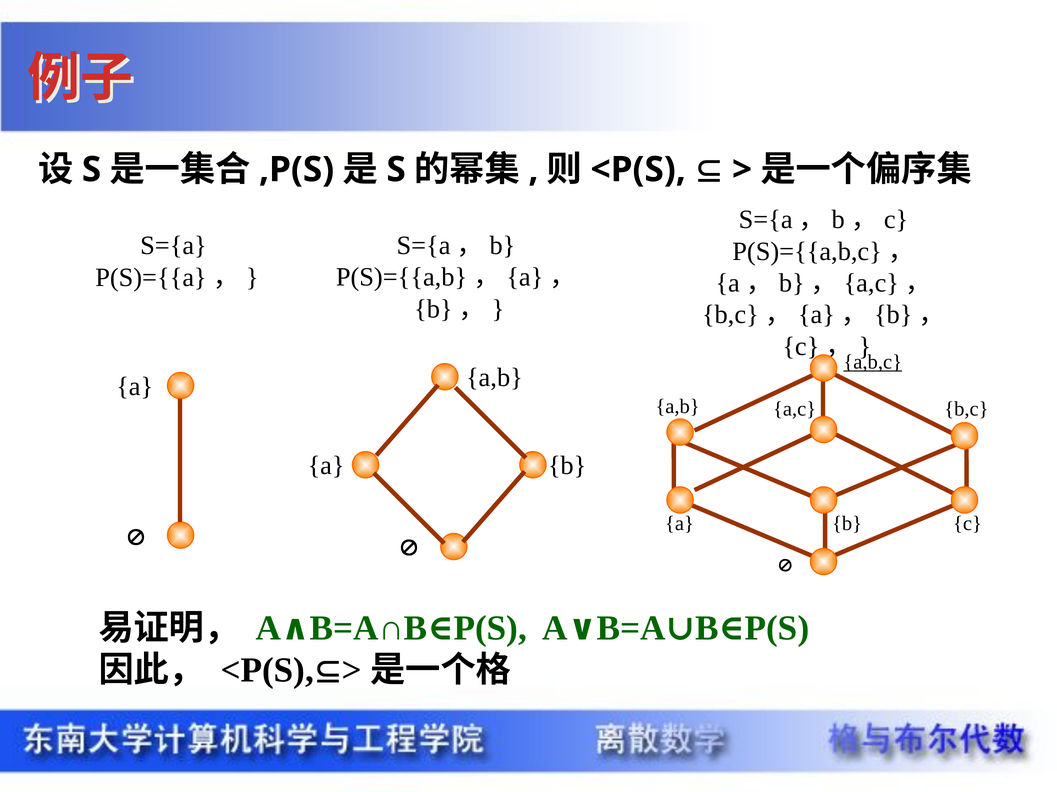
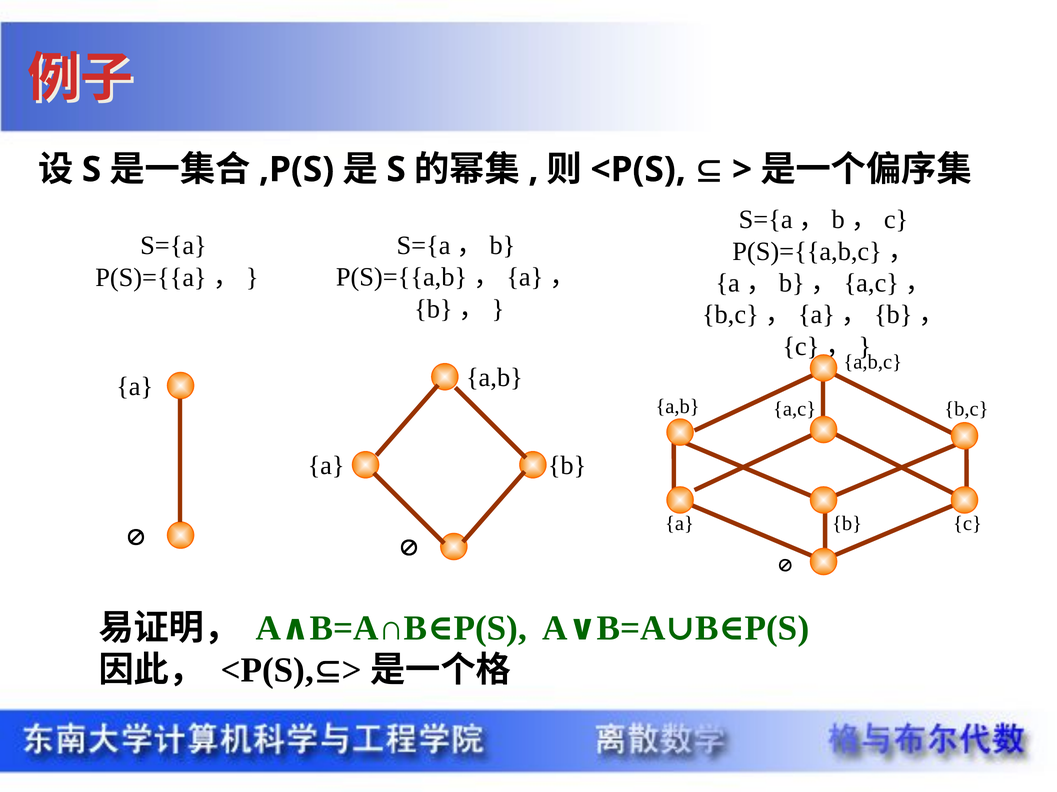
a,b,c underline: present -> none (873, 362)
